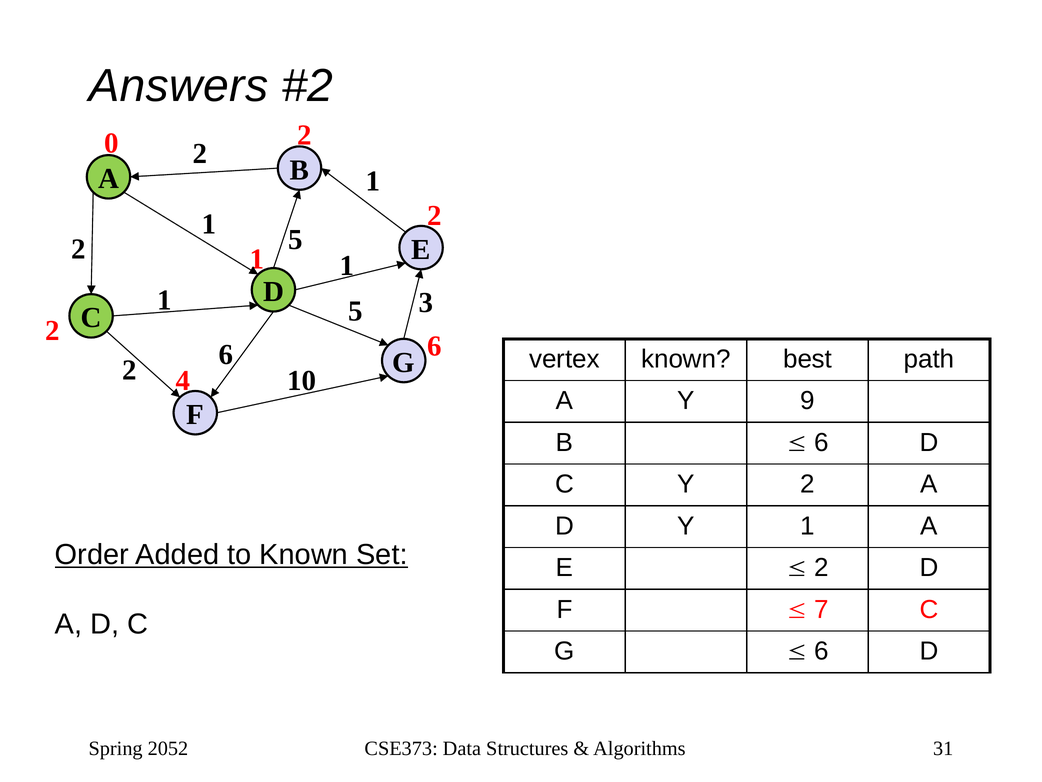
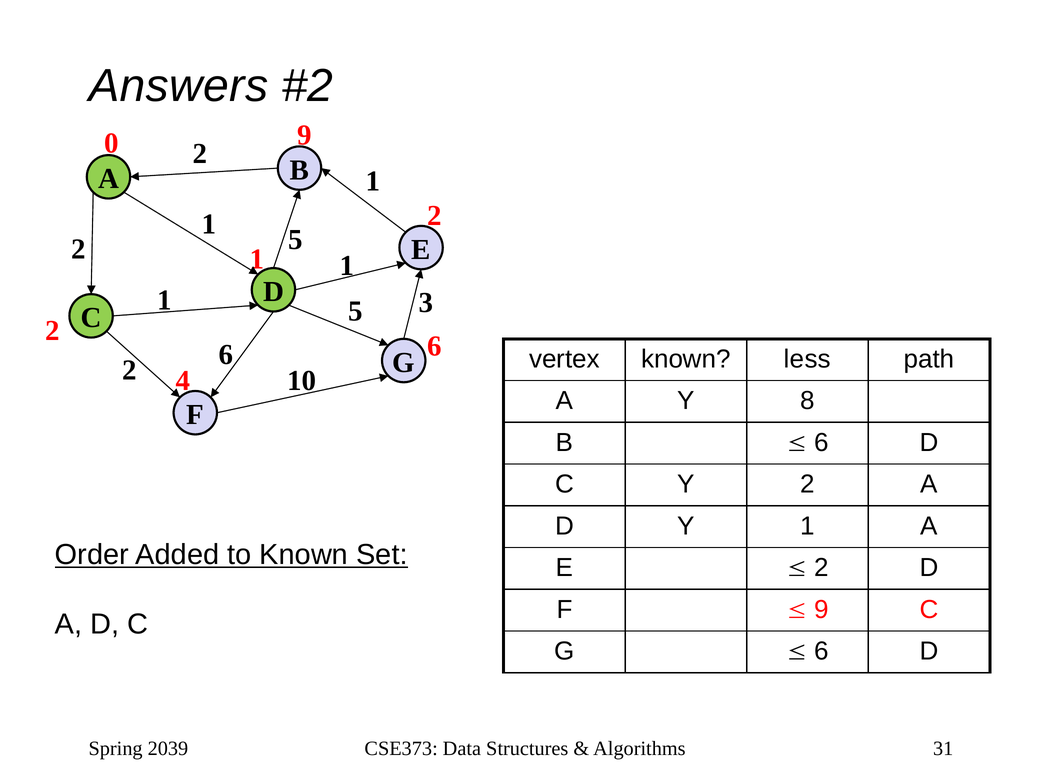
0 2: 2 -> 9 (304, 135)
best: best -> less (807, 359)
9: 9 -> 8 (808, 401)
7: 7 -> 9 (821, 609)
2052: 2052 -> 2039 (168, 748)
